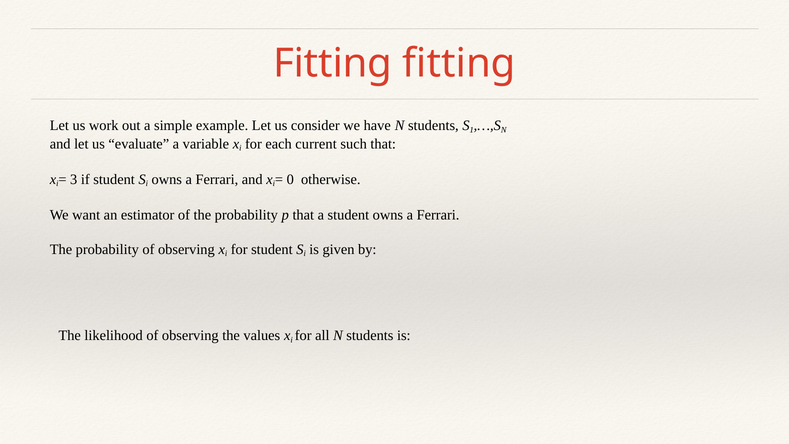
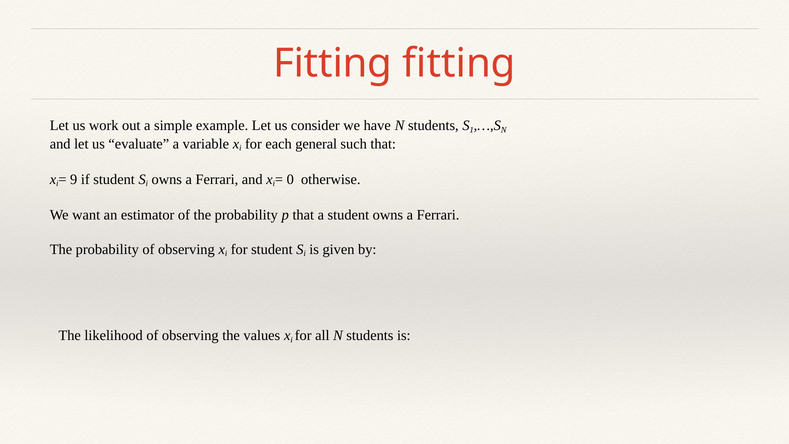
current: current -> general (316, 144)
3: 3 -> 9 (74, 179)
